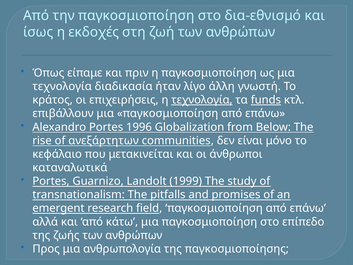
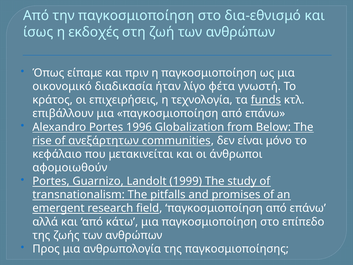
τεχνολογία: τεχνολογία -> οικονομικό (62, 86)
άλλη: άλλη -> φέτα (222, 86)
τεχνολογία underline: present -> none (202, 100)
καταναλωτικά: καταναλωτικά -> αφομοιωθούν (70, 167)
